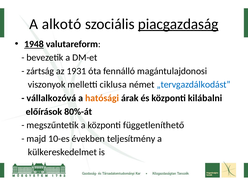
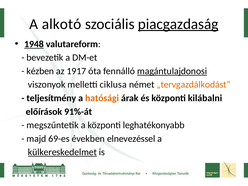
zártság: zártság -> kézben (40, 71)
1931: 1931 -> 1917 (76, 71)
magántulajdonosi underline: none -> present (172, 71)
„tervgazdálkodást colour: blue -> orange (194, 85)
vállalkozóvá: vállalkozóvá -> teljesítmény (51, 98)
80%-át: 80%-át -> 91%-át (78, 112)
függetleníthető: függetleníthető -> leghatékonyabb (154, 125)
10-es: 10-es -> 69-es (59, 139)
teljesítmény: teljesítmény -> elnevezéssel (131, 139)
külkereskedelmet underline: none -> present (62, 152)
